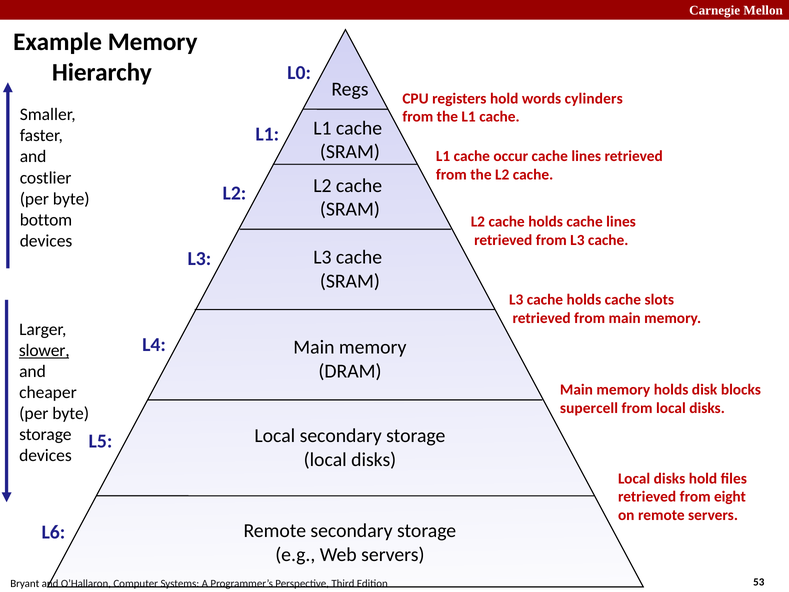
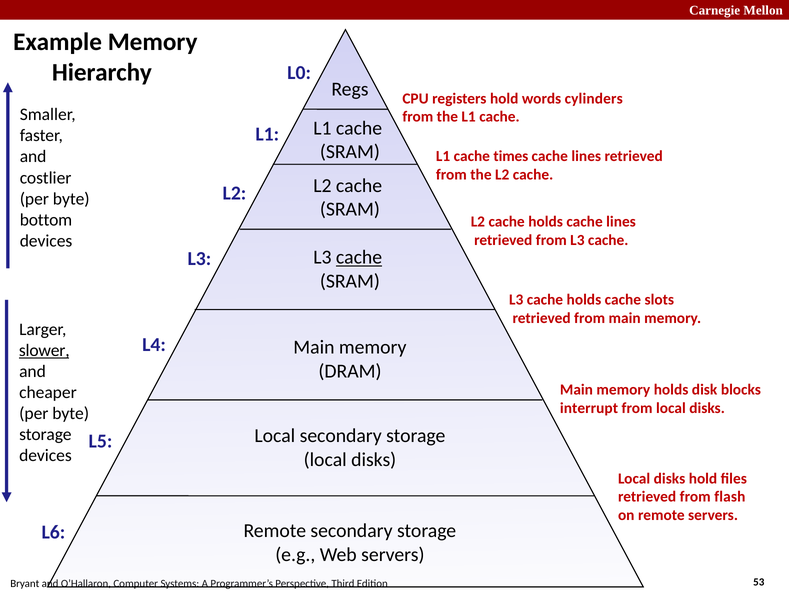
occur: occur -> times (511, 156)
cache underline: none -> present (359, 257)
supercell: supercell -> interrupt (589, 408)
eight: eight -> flash (730, 497)
